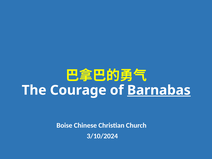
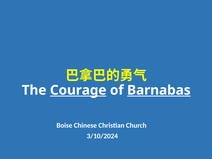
Courage underline: none -> present (78, 90)
